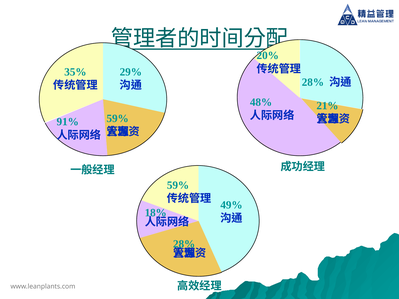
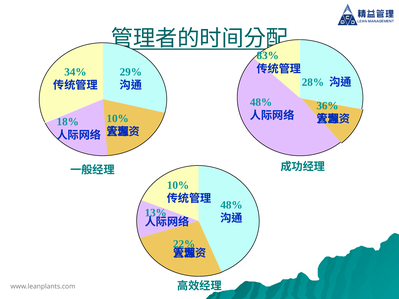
20%: 20% -> 83% (268, 56)
35%: 35% -> 34% (75, 72)
21%: 21% -> 36% (327, 106)
59%: 59% -> 10% (118, 119)
91%: 91% -> 18% (68, 122)
59%: 59% -> 10% (178, 185)
49%: 49% -> 48% (231, 205)
18%: 18% -> 13% (156, 213)
28%: 28% -> 22% (184, 244)
